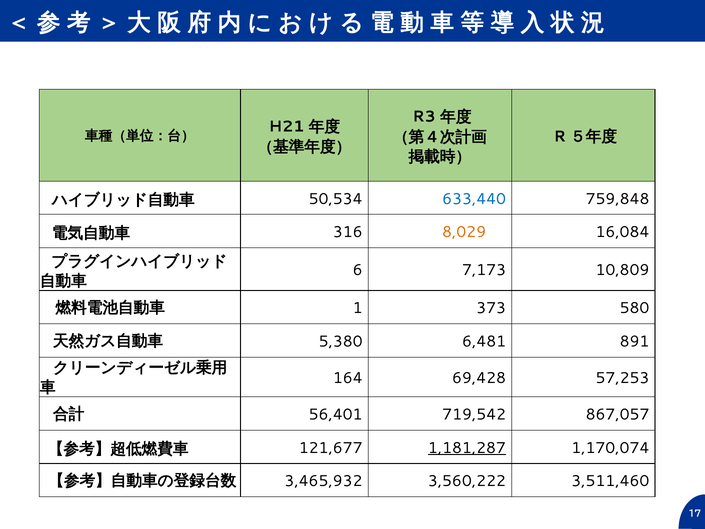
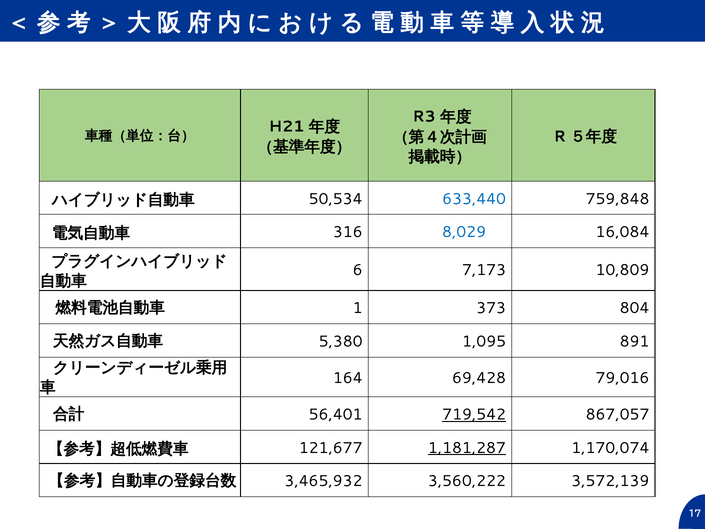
8,029 colour: orange -> blue (464, 232)
580: 580 -> 804 (635, 308)
6,481: 6,481 -> 1,095 (484, 341)
57,253: 57,253 -> 79,016 (622, 378)
719,542 underline: none -> present (474, 414)
3,511,460: 3,511,460 -> 3,572,139 (610, 481)
